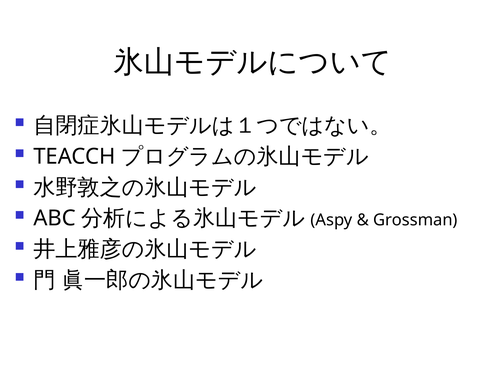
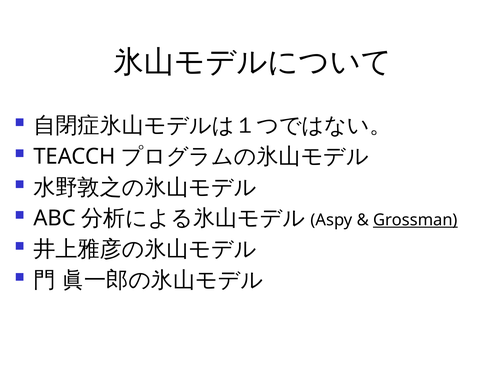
Grossman underline: none -> present (415, 220)
